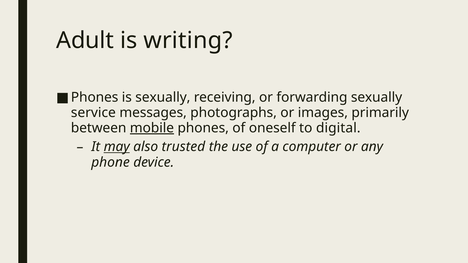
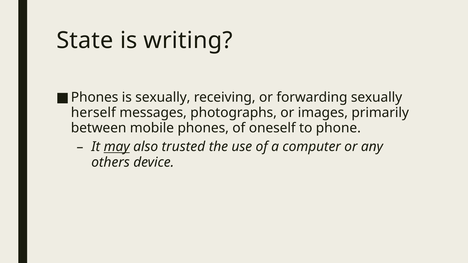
Adult: Adult -> State (85, 40)
service: service -> herself (93, 113)
mobile underline: present -> none (152, 128)
digital: digital -> phone (338, 128)
phone: phone -> others (111, 162)
